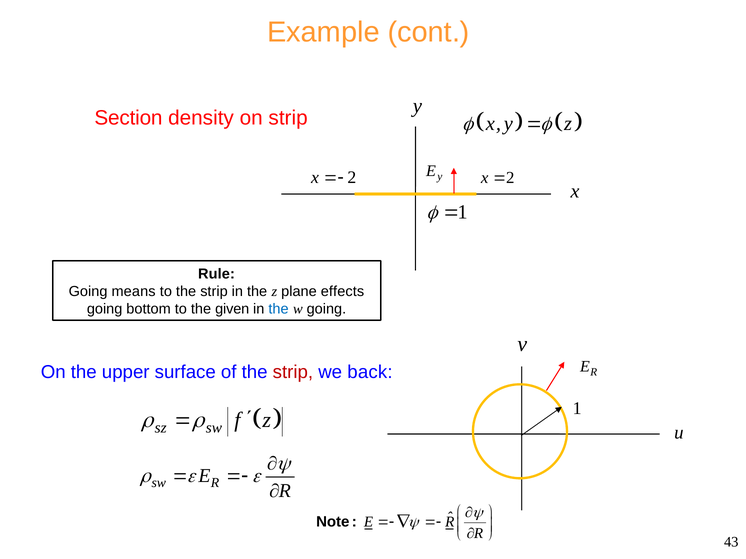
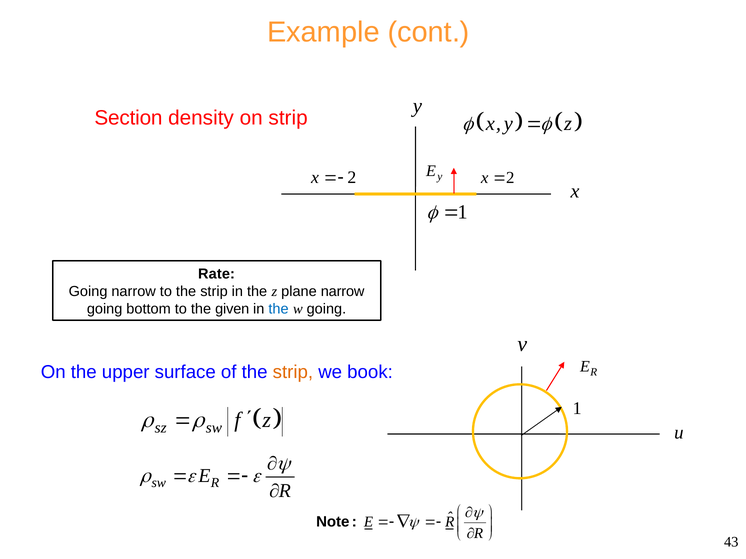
Rule: Rule -> Rate (216, 274)
Going means: means -> narrow (134, 292)
plane effects: effects -> narrow (343, 292)
strip colour: red -> orange (293, 372)
back: back -> book (370, 372)
